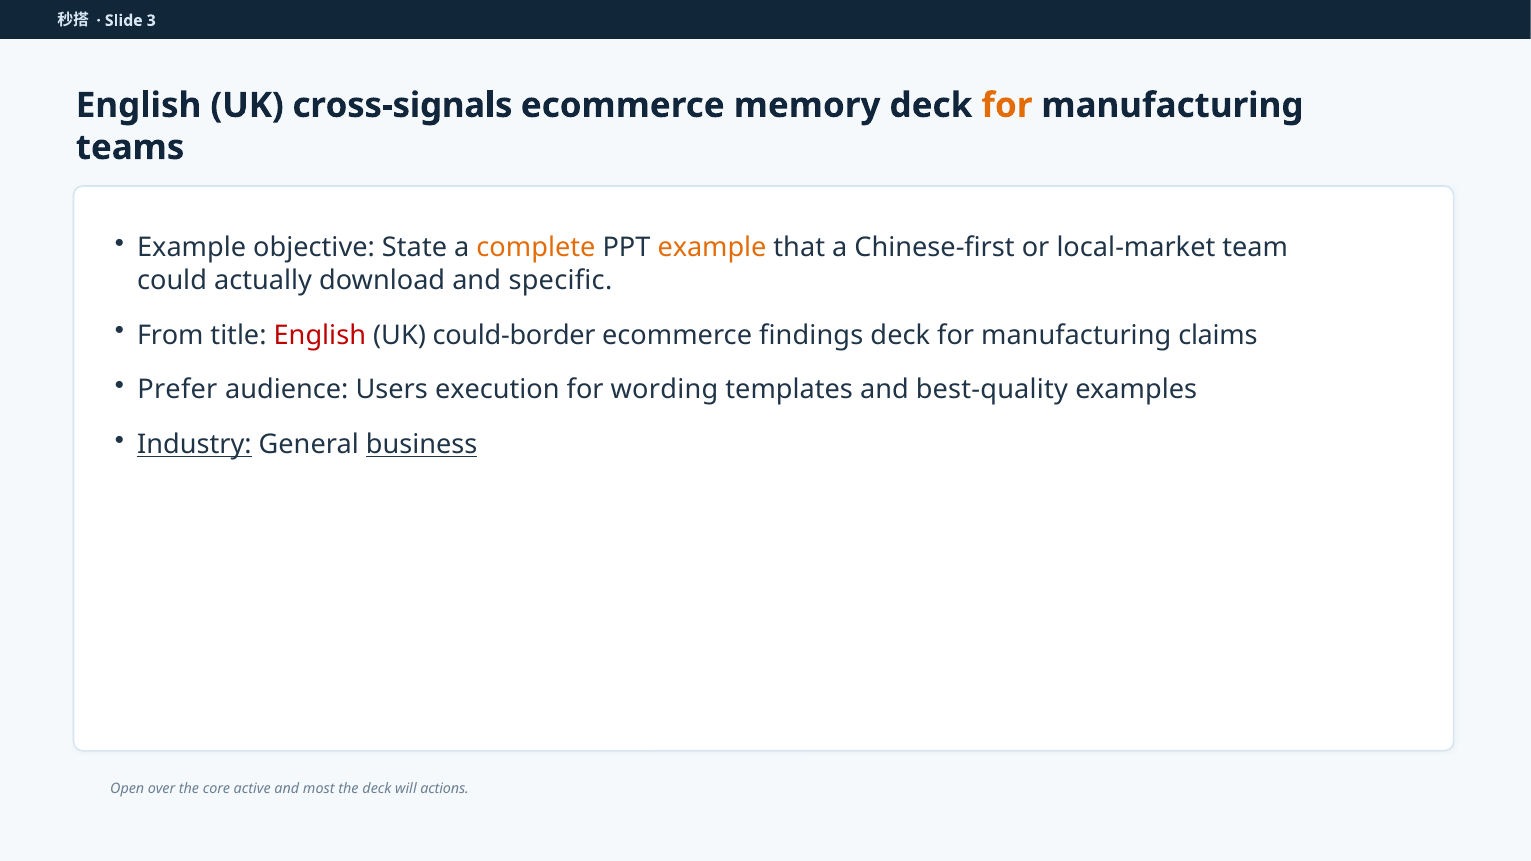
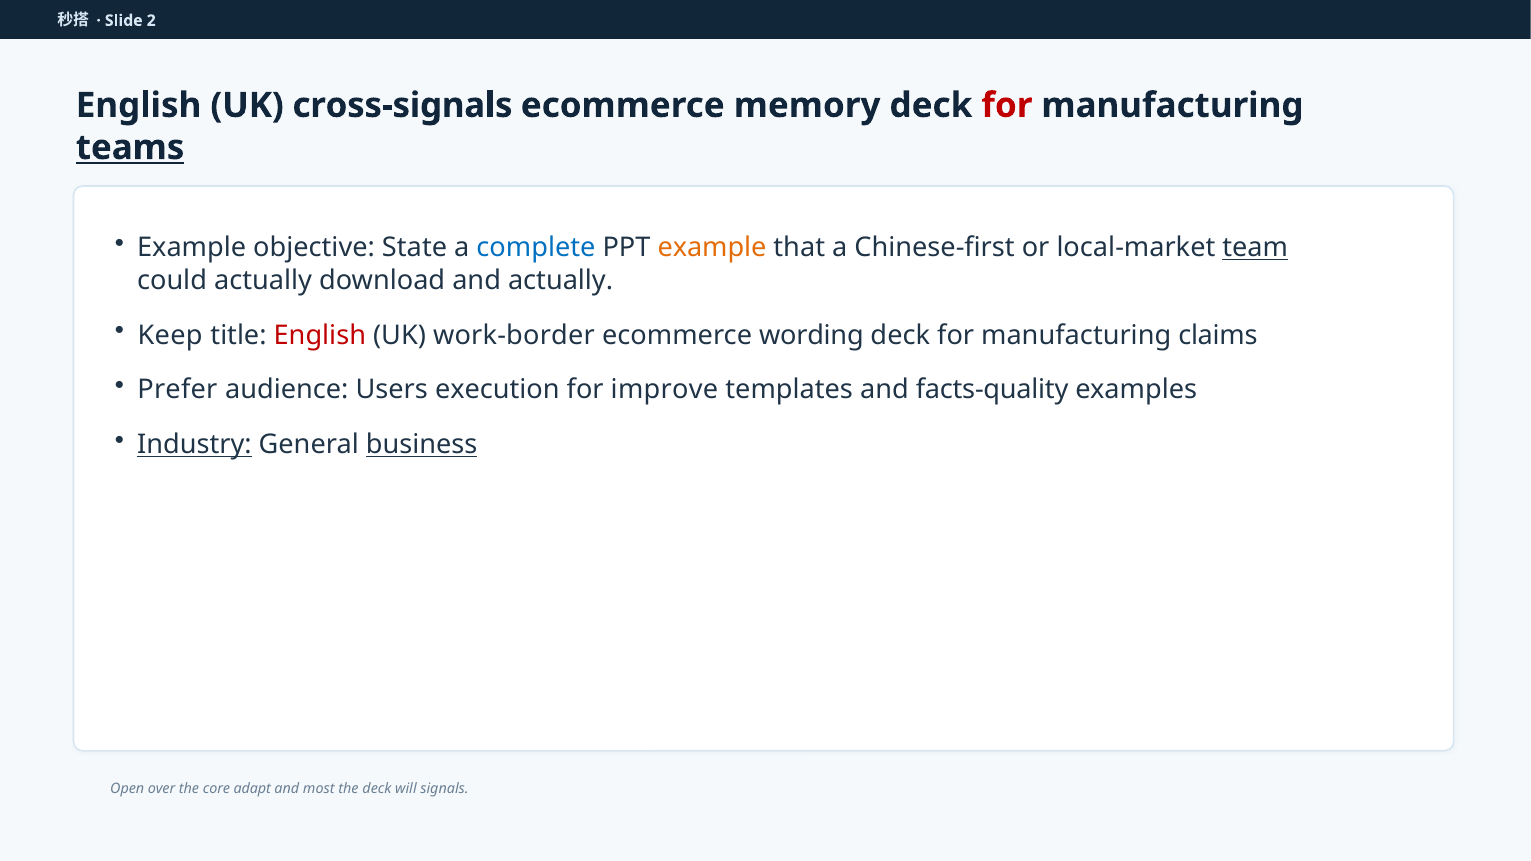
3: 3 -> 2 (151, 21)
for colour: orange -> red (1007, 105)
teams underline: none -> present (130, 148)
complete colour: orange -> blue (536, 248)
team underline: none -> present (1255, 248)
and specific: specific -> actually (561, 280)
From: From -> Keep (170, 335)
could-border: could-border -> work-border (514, 335)
findings: findings -> wording (811, 335)
wording: wording -> improve (664, 390)
best-quality: best-quality -> facts-quality (992, 390)
active: active -> adapt (252, 789)
actions: actions -> signals (444, 789)
